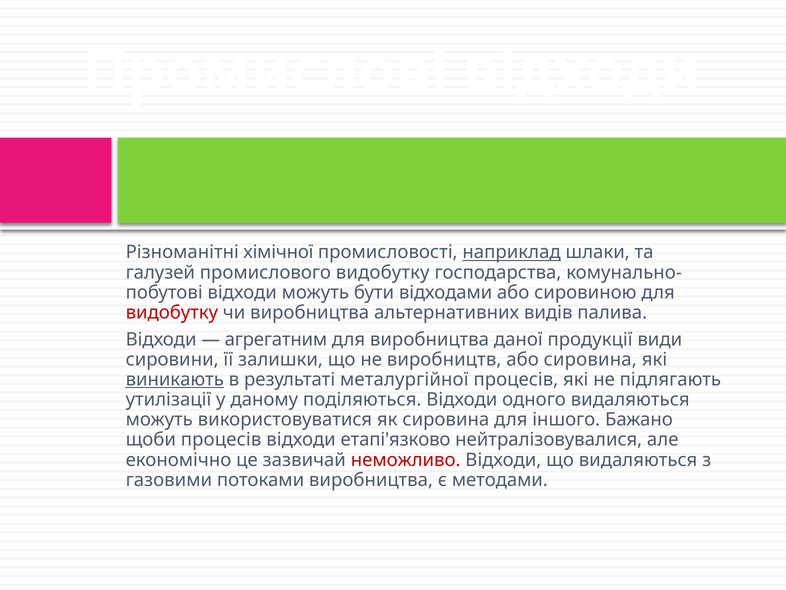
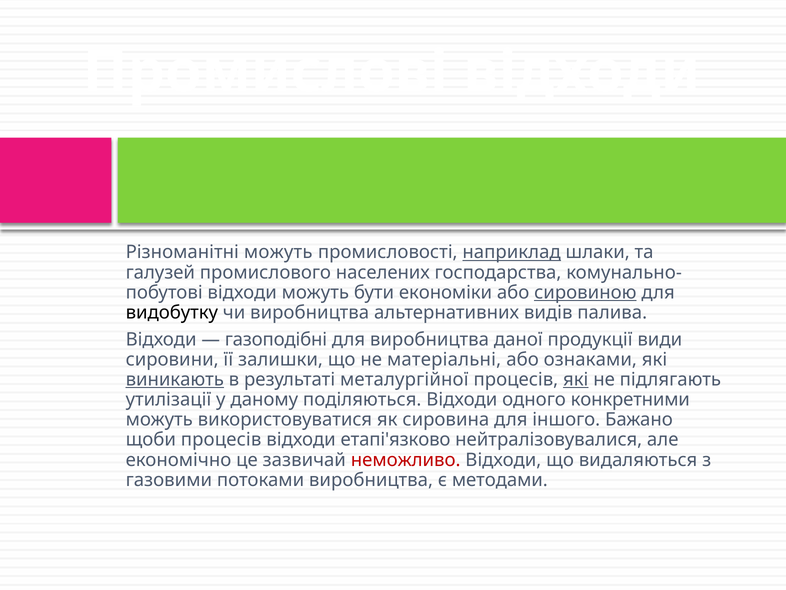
Різноманітні хімічної: хімічної -> можуть (278, 252)
промислового видобутку: видобутку -> населених (383, 272)
відходами: відходами -> економіки (446, 292)
сировиною underline: none -> present (585, 292)
видобутку colour: red -> black (172, 312)
агрегатним: агрегатним -> газоподібні (276, 339)
виробництв: виробництв -> матеріальні (444, 359)
або сировина: сировина -> ознаками (590, 359)
які underline: none -> present (576, 379)
одного видаляються: видаляються -> конкретними (630, 399)
